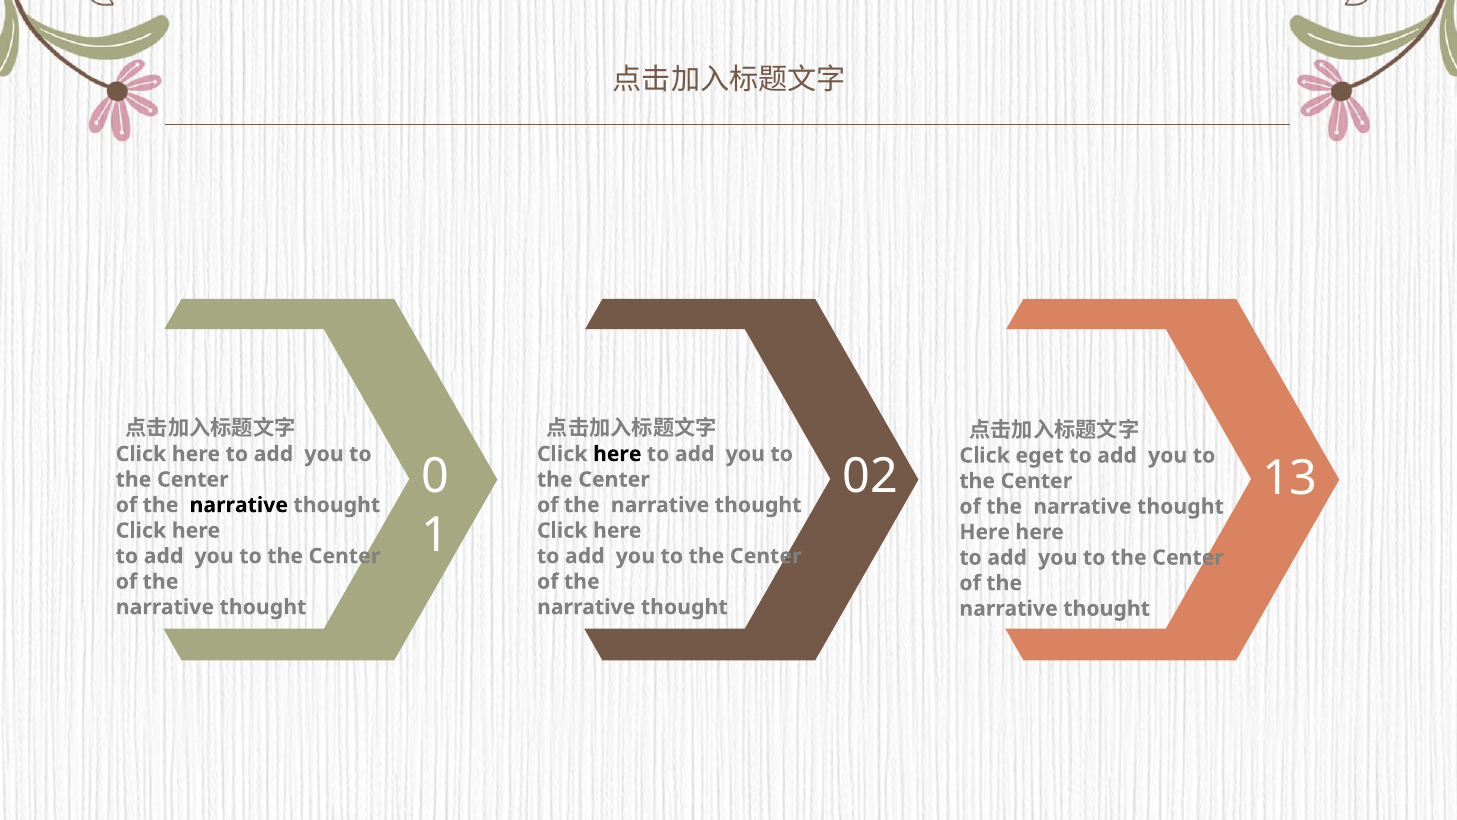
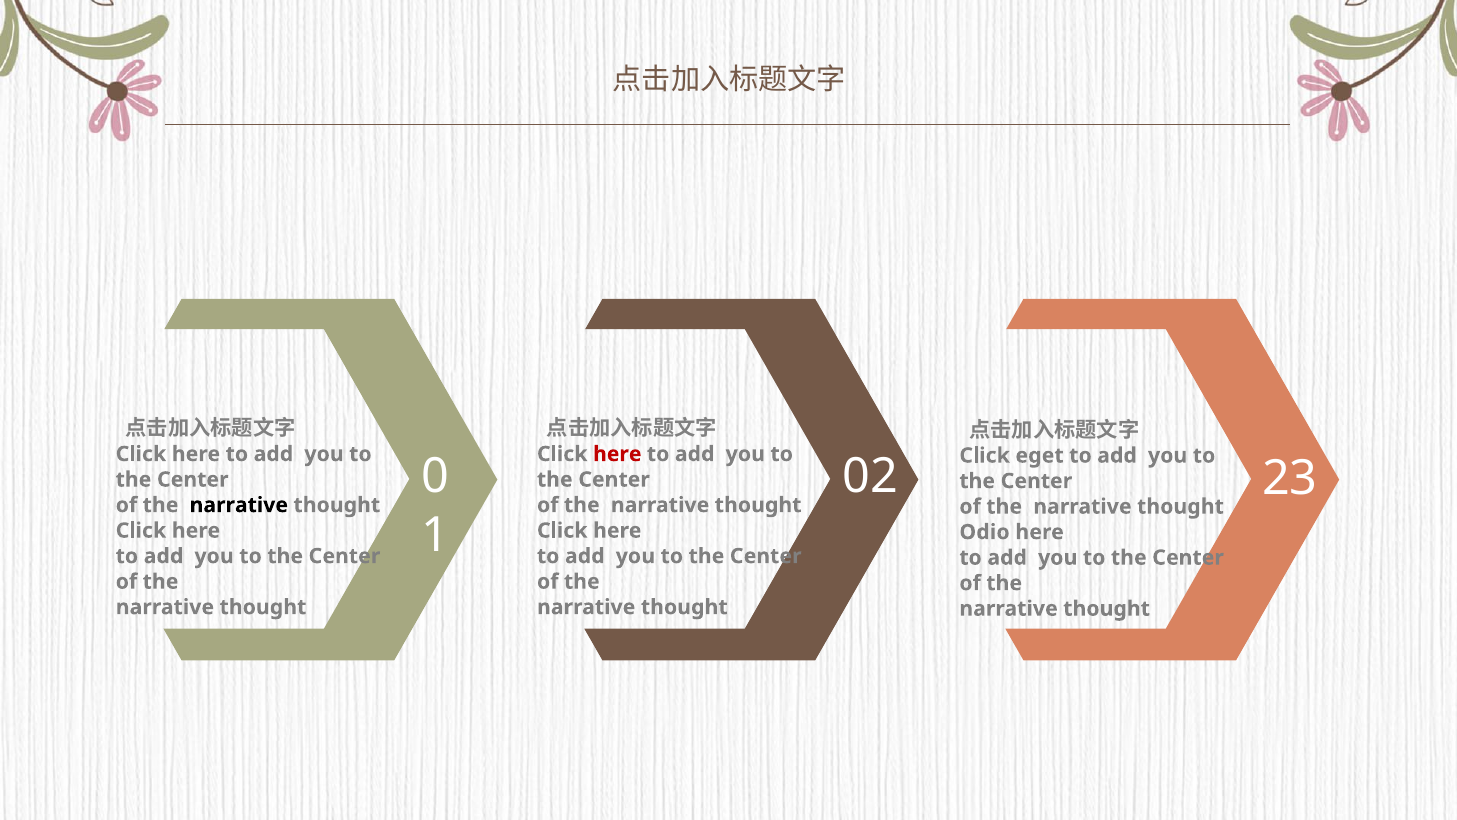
here colour: black -> red (617, 454)
13: 13 -> 23 (1290, 479)
Here: Here -> Odio (985, 532)
